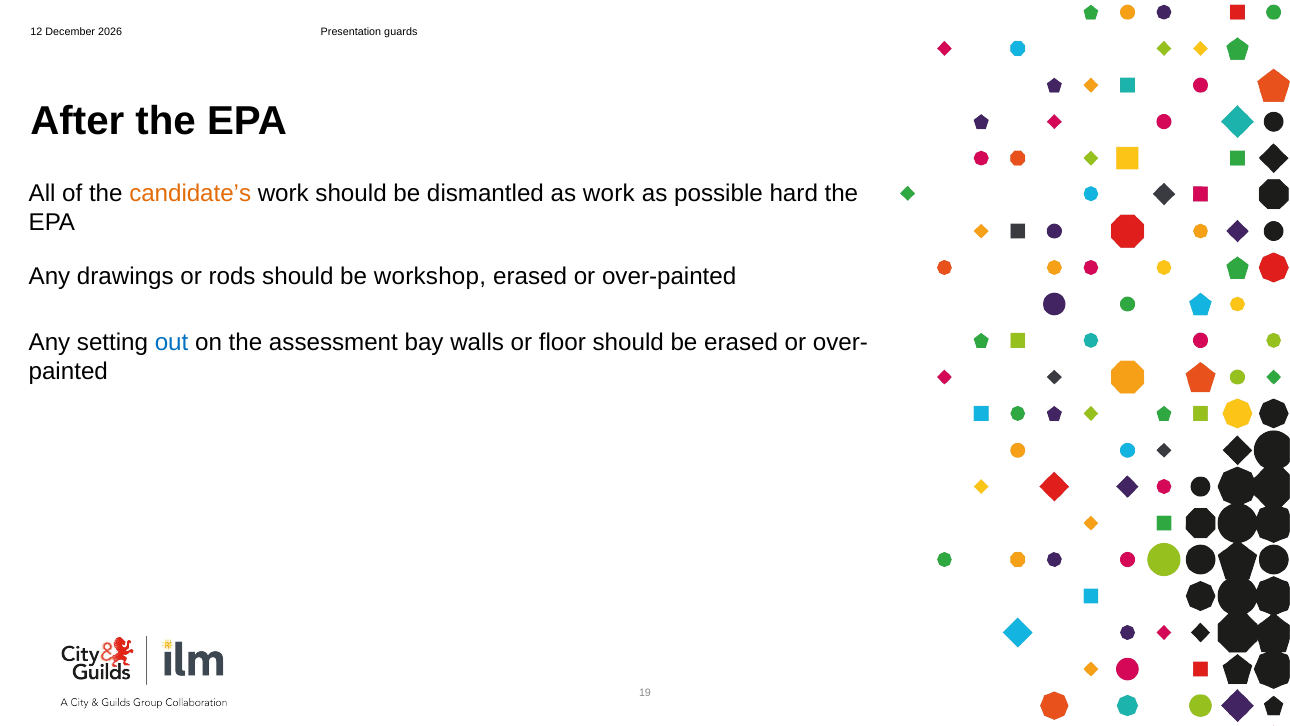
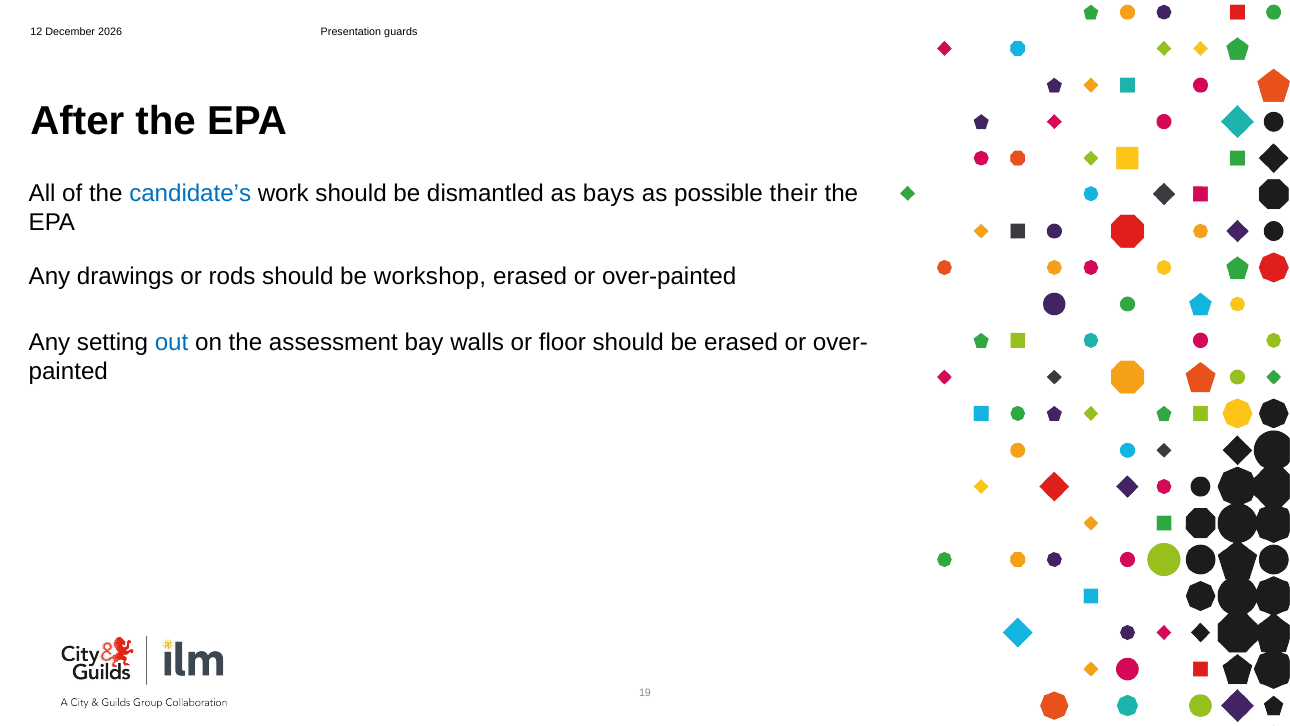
candidate’s colour: orange -> blue (190, 193)
as work: work -> bays (609, 193)
hard: hard -> their (794, 193)
